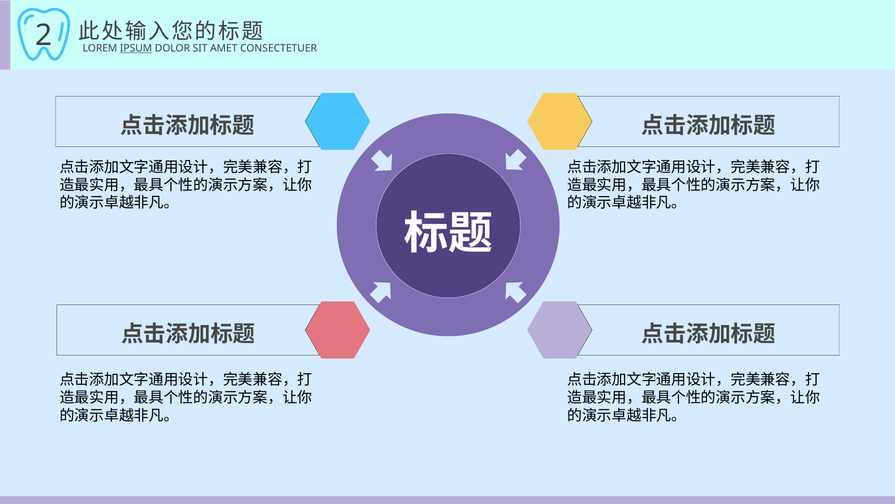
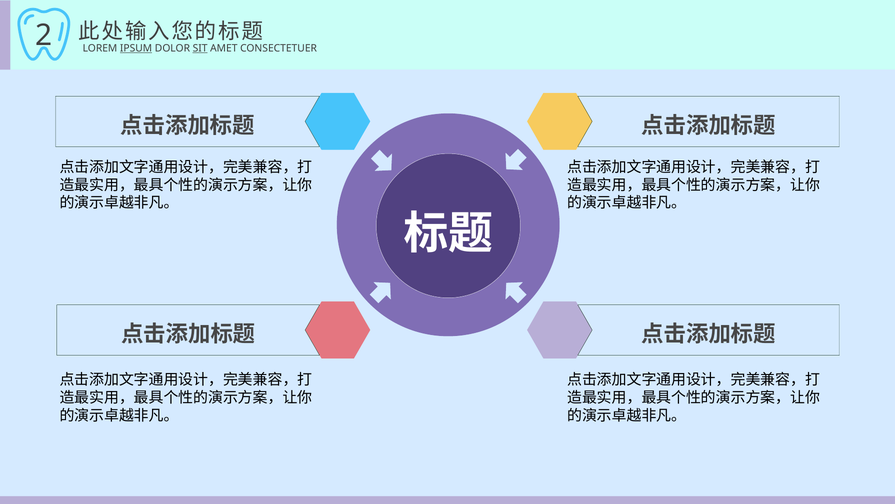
SIT underline: none -> present (200, 48)
